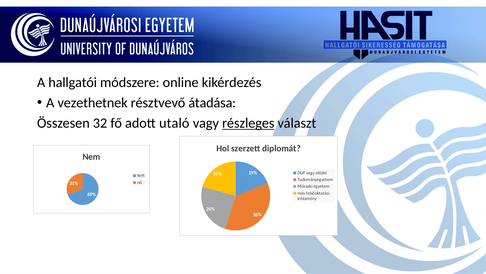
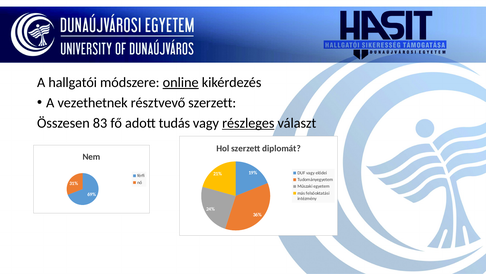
online underline: none -> present (181, 82)
résztvevő átadása: átadása -> szerzett (212, 103)
32: 32 -> 83 (100, 123)
utaló: utaló -> tudás (174, 123)
